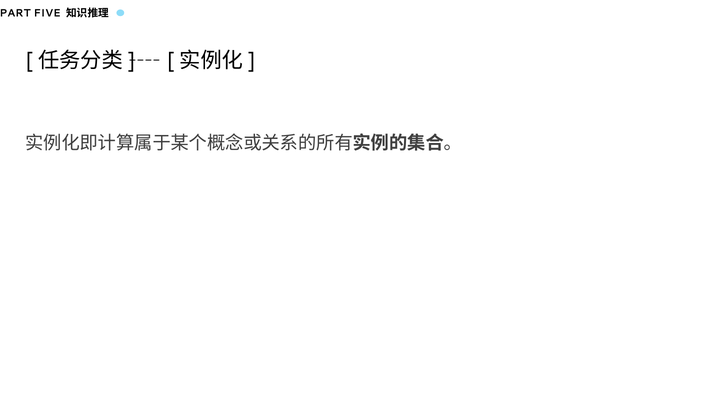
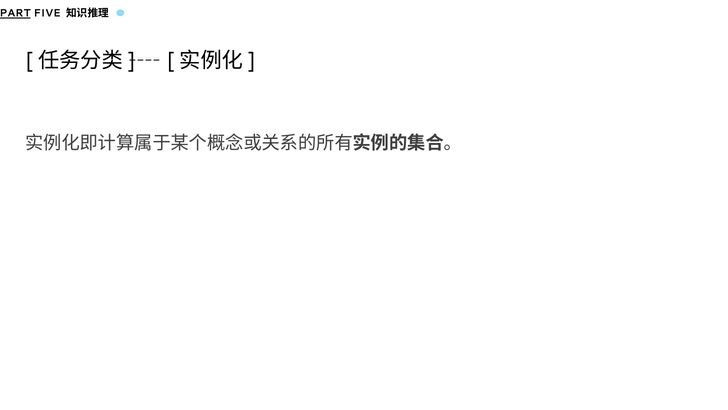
PART underline: none -> present (15, 13)
